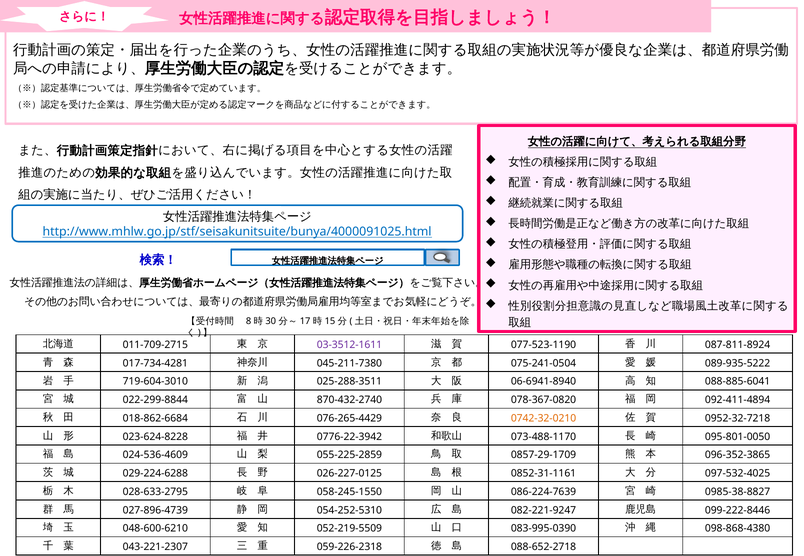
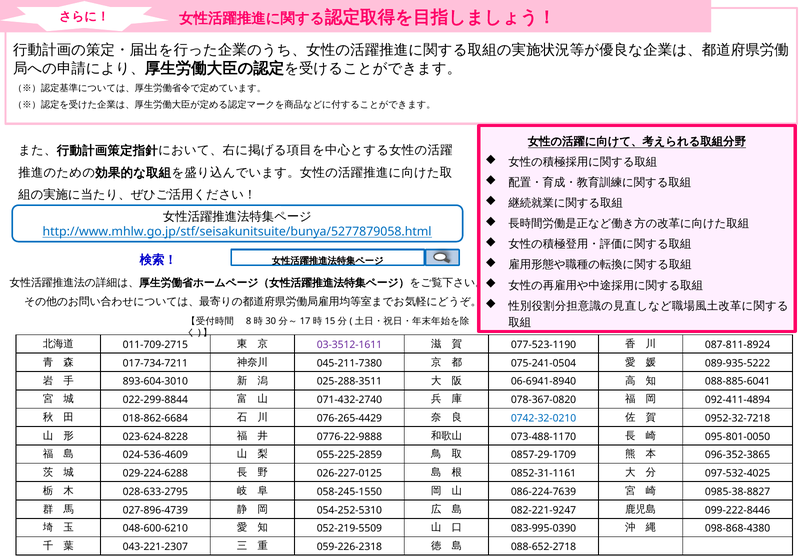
http://www.mhlw.go.jp/stf/seisakunitsuite/bunya/4000091025.html: http://www.mhlw.go.jp/stf/seisakunitsuite/bunya/4000091025.html -> http://www.mhlw.go.jp/stf/seisakunitsuite/bunya/5277879058.html (237, 232)
017-734-4281: 017-734-4281 -> 017-734-7211 (155, 364)
719-604-3010: 719-604-3010 -> 893-604-3010 (155, 382)
870-432-2740: 870-432-2740 -> 071-432-2740 (349, 400)
0742-32-0210 colour: orange -> blue (544, 419)
0776-22-3942: 0776-22-3942 -> 0776-22-9888 (349, 437)
